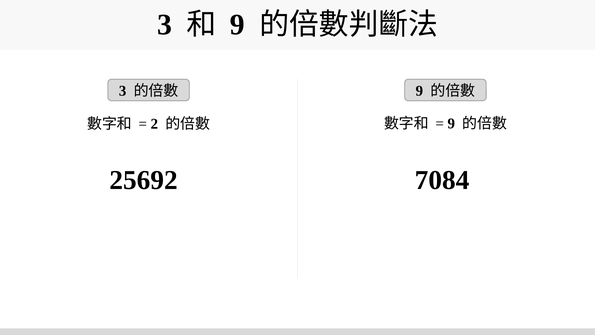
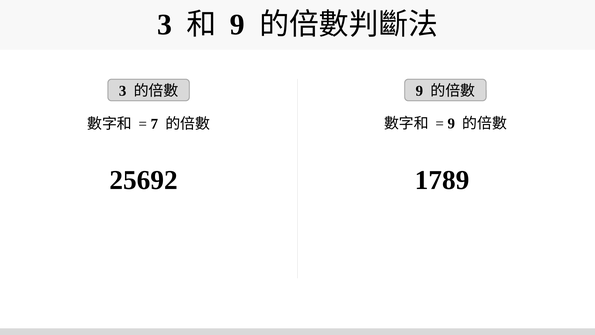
2: 2 -> 7 (154, 124)
7084: 7084 -> 1789 (442, 180)
